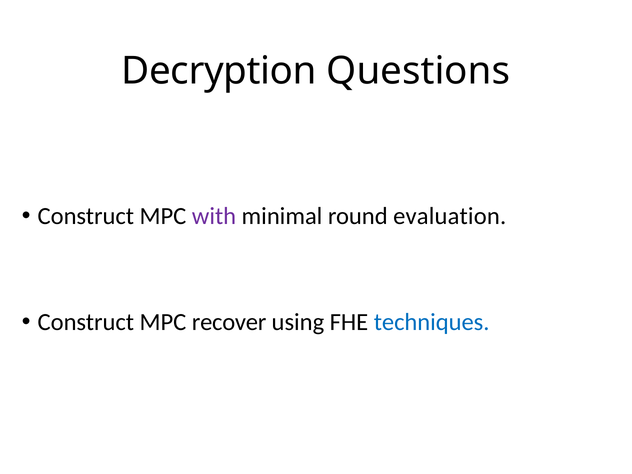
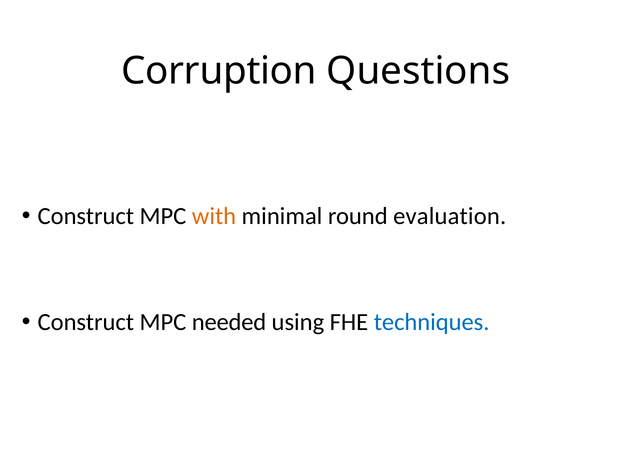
Decryption: Decryption -> Corruption (219, 71)
with colour: purple -> orange (214, 216)
recover: recover -> needed (229, 322)
